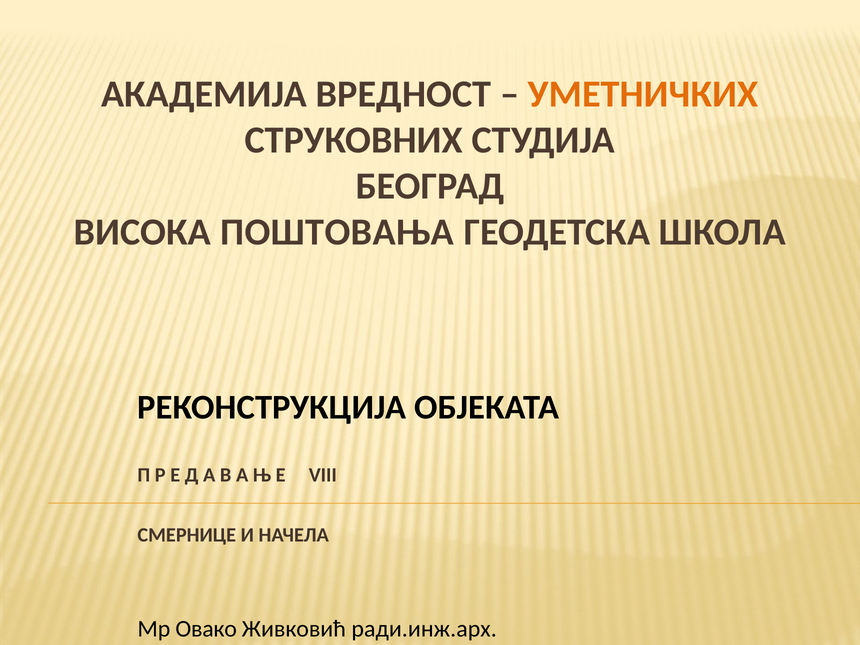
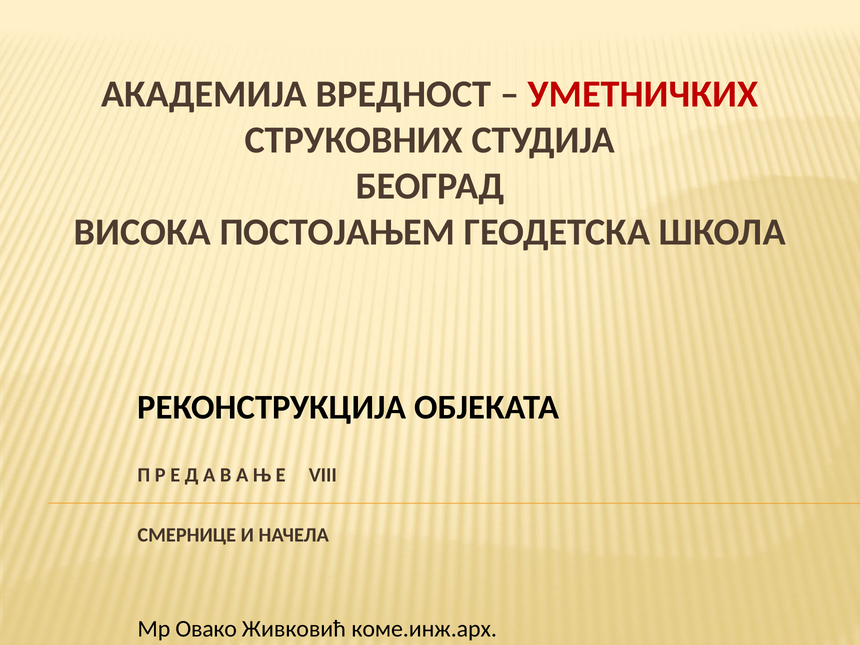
УМЕТНИЧКИХ colour: orange -> red (643, 94)
ПОШТОВАЊА: ПОШТОВАЊА -> ПОСТОЈАЊЕМ (337, 232)
ради.инж.арх: ради.инж.арх -> коме.инж.арх (424, 629)
